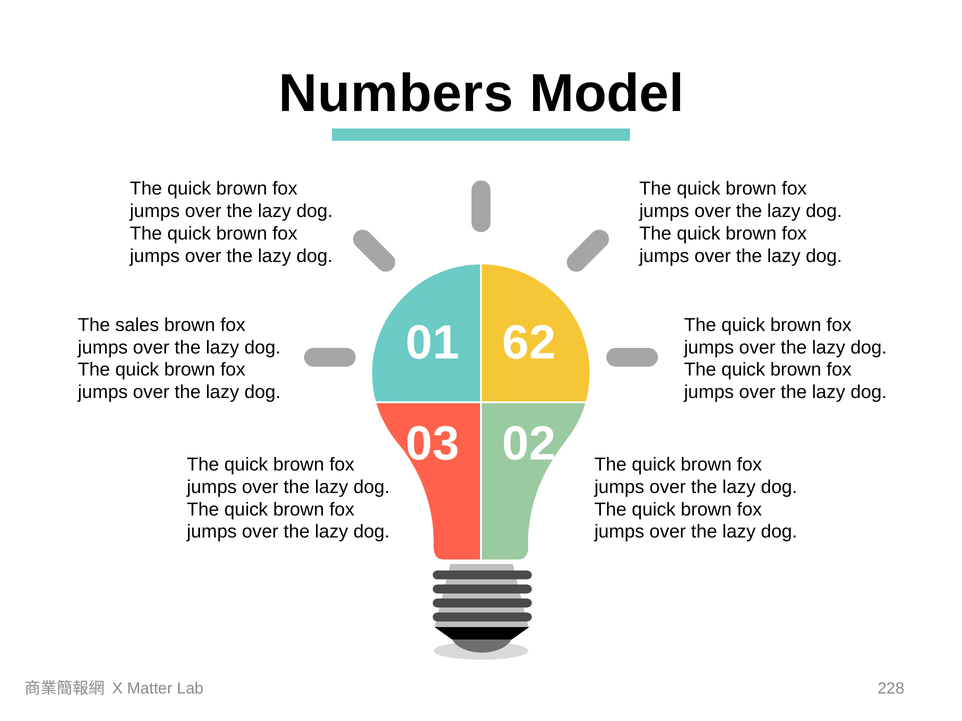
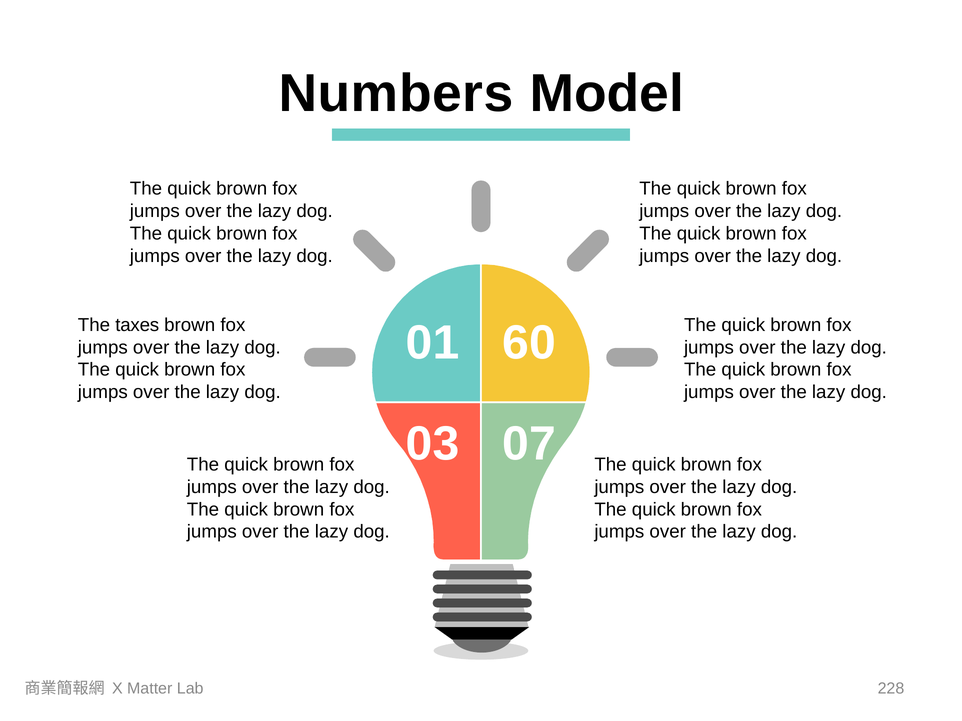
sales: sales -> taxes (137, 325)
62: 62 -> 60 (529, 343)
02: 02 -> 07 (529, 444)
